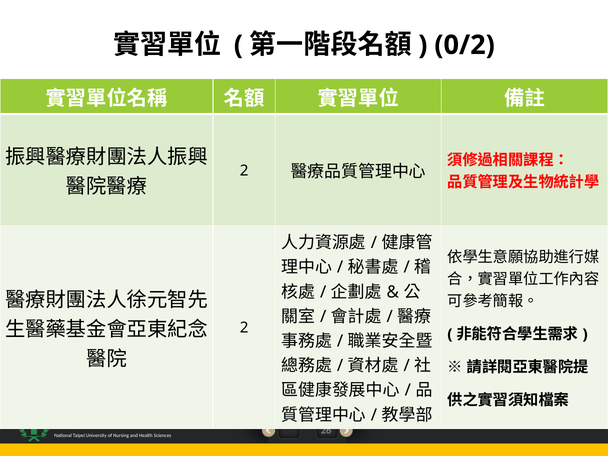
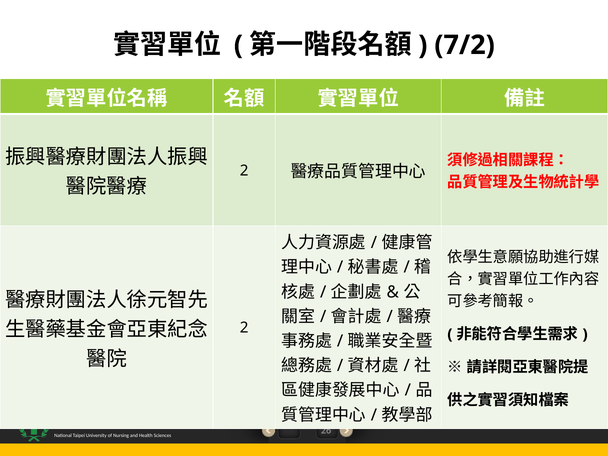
0/2: 0/2 -> 7/2 (465, 45)
